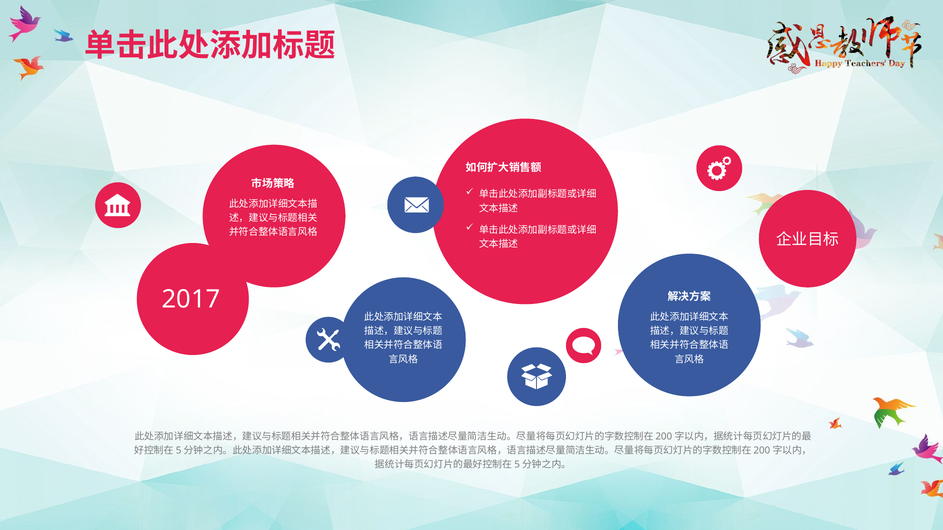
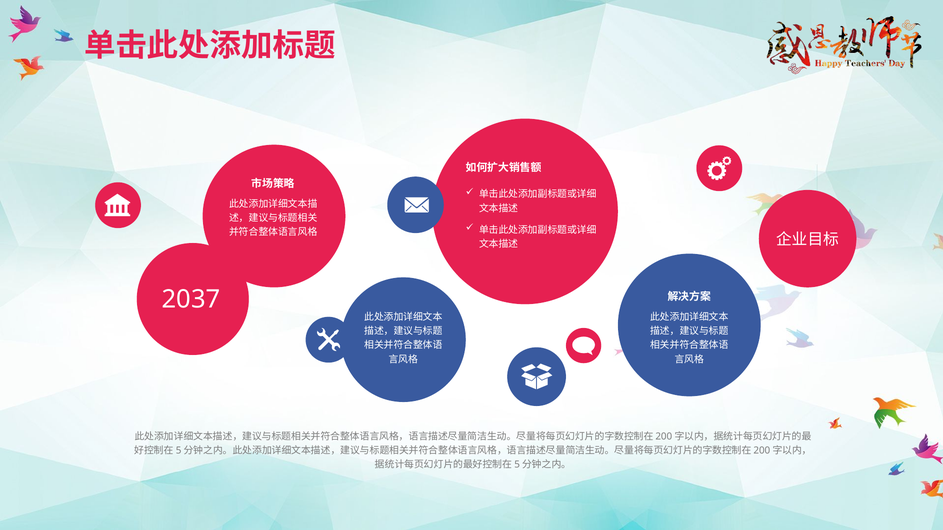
2017: 2017 -> 2037 (191, 300)
